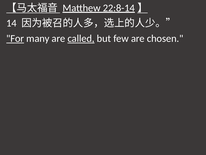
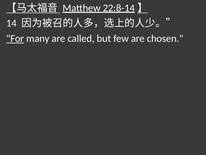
called underline: present -> none (81, 38)
